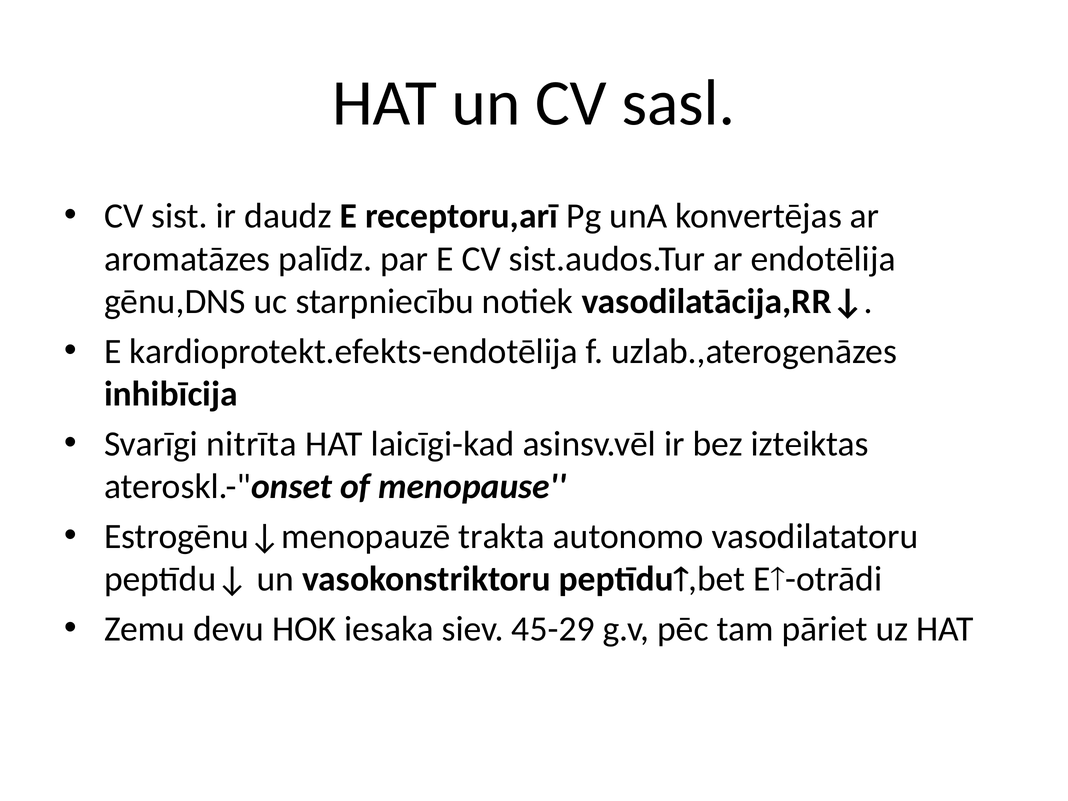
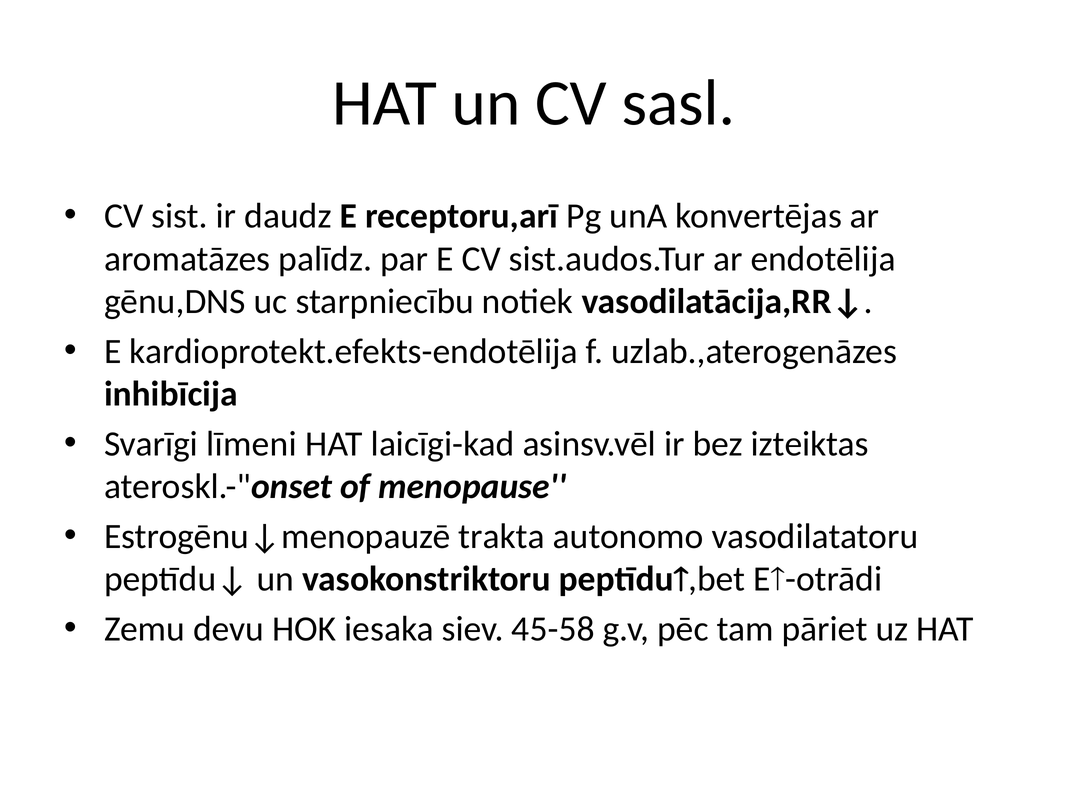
nitrīta: nitrīta -> līmeni (252, 444)
45-29: 45-29 -> 45-58 (553, 629)
